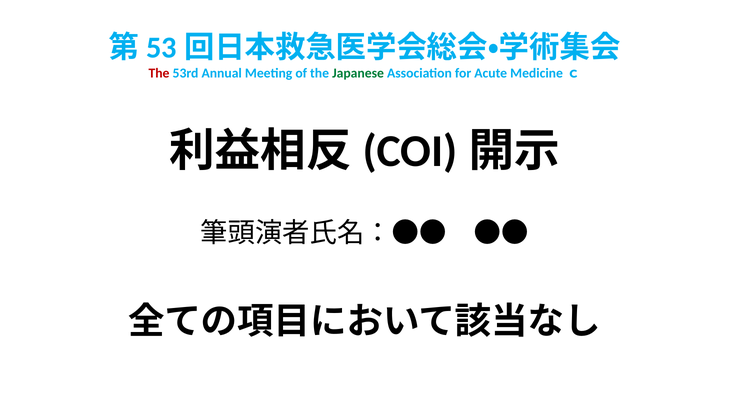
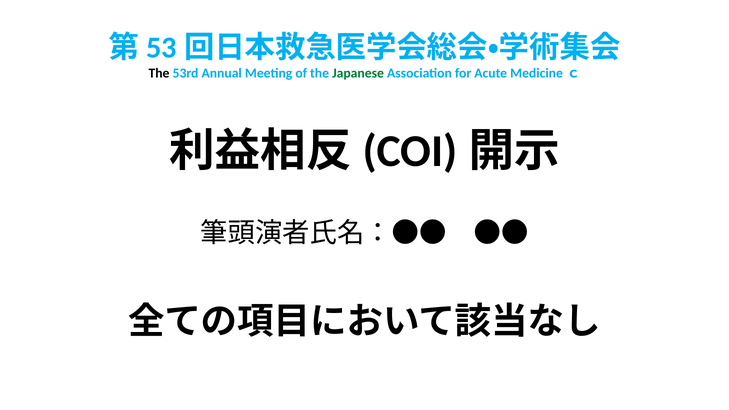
The colour: red -> black (159, 73)
